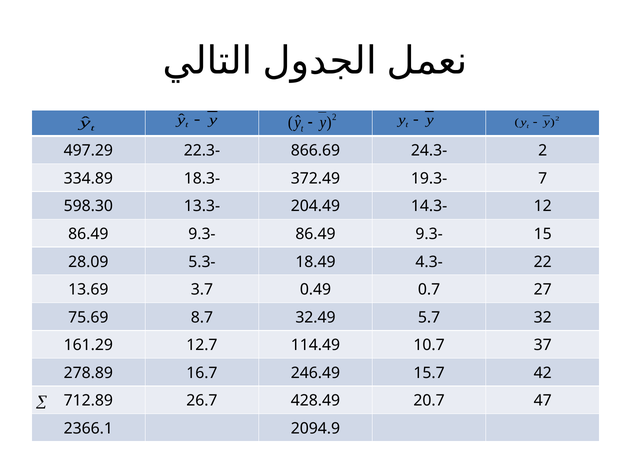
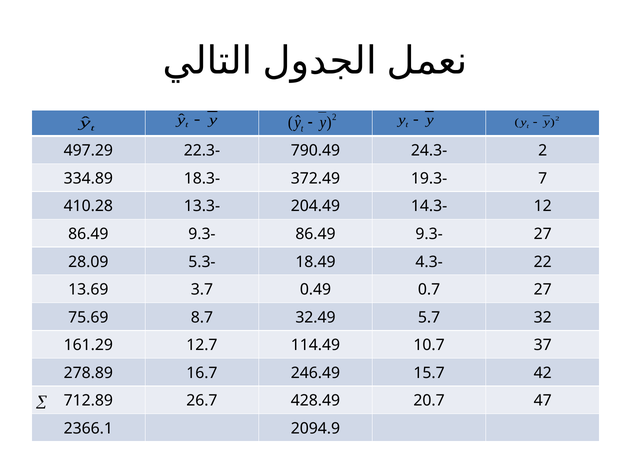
866.69: 866.69 -> 790.49 (315, 151)
598.30: 598.30 -> 410.28 (88, 206)
15: 15 -> 27 (543, 234)
